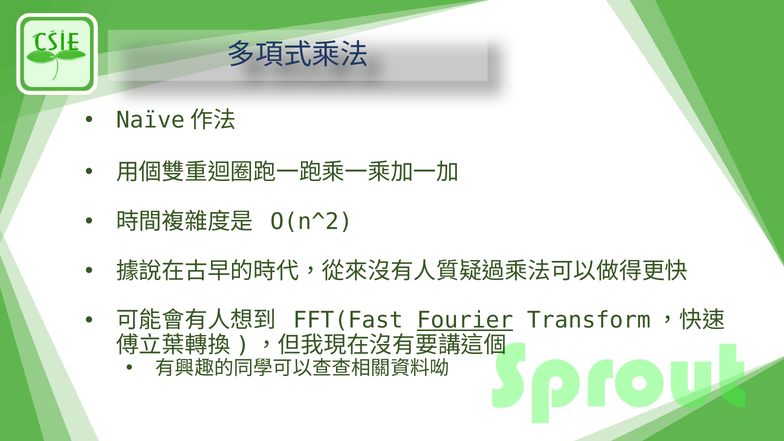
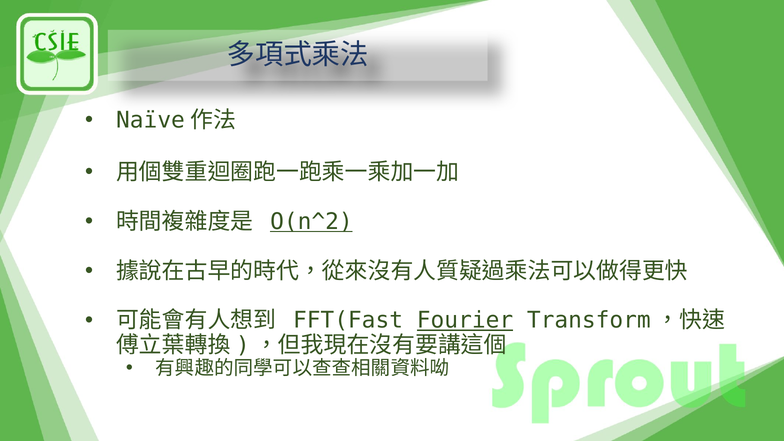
O(n^2 underline: none -> present (311, 222)
